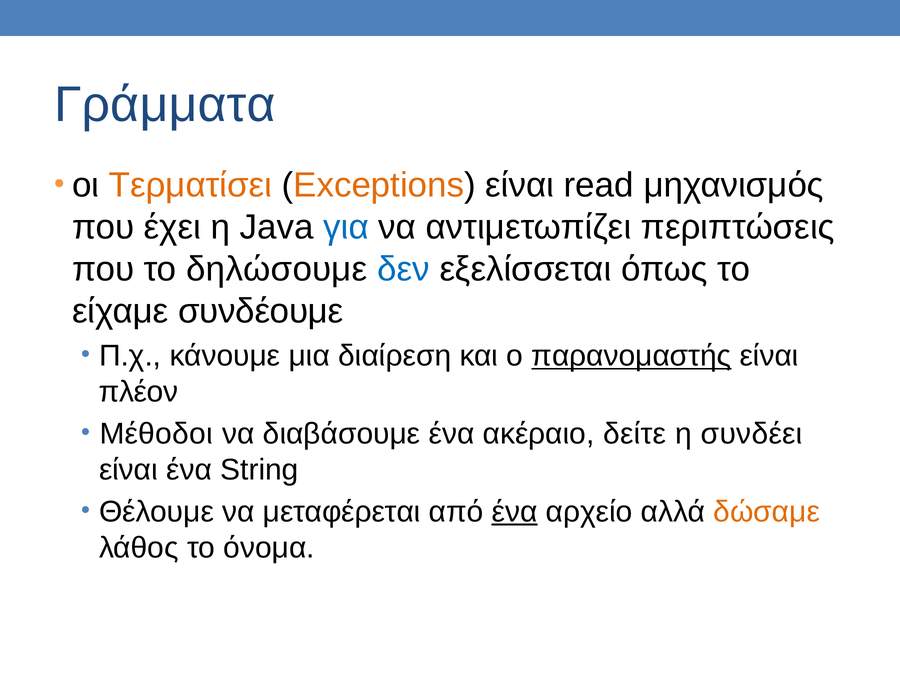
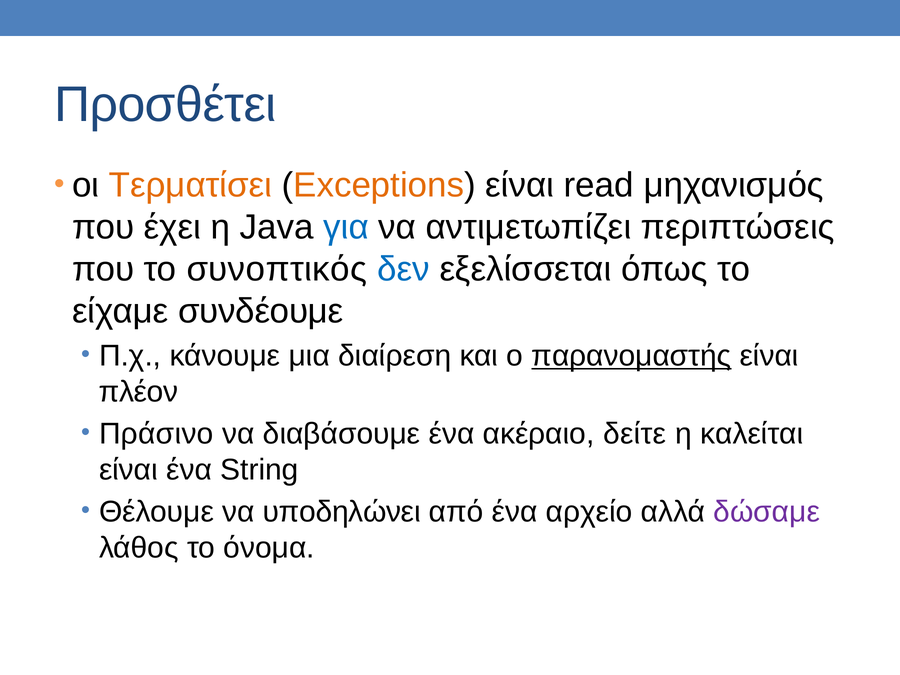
Γράμματα: Γράμματα -> Προσθέτει (165, 105)
δηλώσουμε: δηλώσουμε -> συνοπτικός (277, 269)
Μέθοδοι: Μέθοδοι -> Πράσινο (156, 434)
συνδέει: συνδέει -> καλείται (752, 434)
μεταφέρεται: μεταφέρεται -> υποδηλώνει (342, 512)
ένα underline: present -> none (515, 512)
δώσαμε colour: orange -> purple (767, 512)
